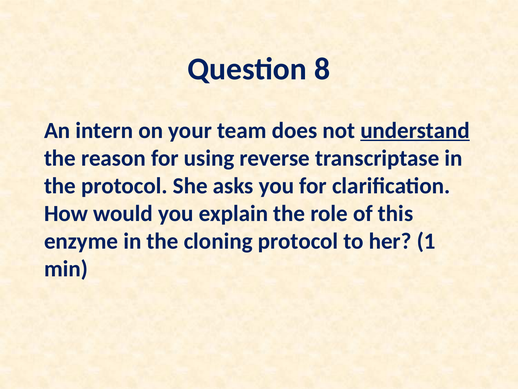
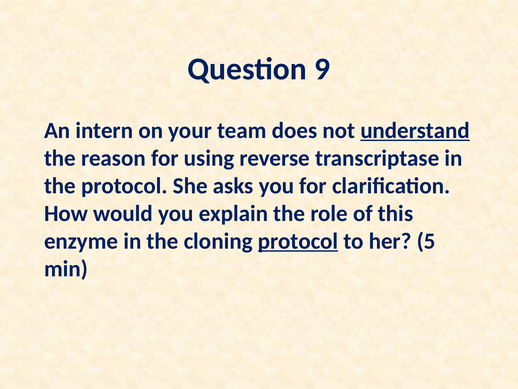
8: 8 -> 9 (322, 69)
protocol underline: none -> present (298, 241)
1: 1 -> 5 (426, 241)
